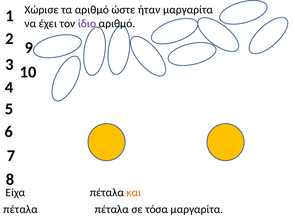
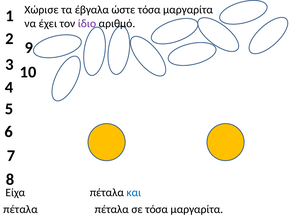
τα αριθμό: αριθμό -> έβγαλα (92, 10)
ώστε ήταν: ήταν -> τόσα (149, 10)
και colour: orange -> blue (134, 193)
